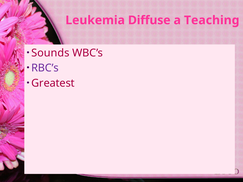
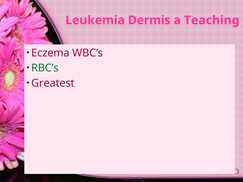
Diffuse: Diffuse -> Dermis (149, 20)
Sounds: Sounds -> Eczema (50, 53)
RBC’s colour: purple -> green (45, 68)
